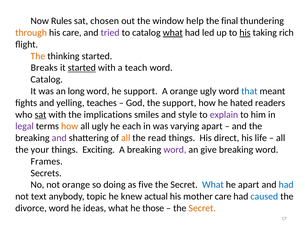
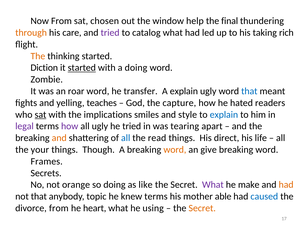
Now Rules: Rules -> From (61, 21)
what underline: present -> none (173, 33)
his underline: present -> none (245, 33)
Breaks: Breaks -> Diction (44, 68)
a teach: teach -> doing (136, 68)
Catalog: Catalog -> Zombie (47, 79)
long: long -> roar (76, 91)
he support: support -> transfer (141, 91)
A orange: orange -> explain (184, 91)
the support: support -> capture (179, 103)
explain colour: purple -> blue (224, 114)
how colour: orange -> purple (70, 126)
he each: each -> tried (132, 126)
varying: varying -> tearing (185, 126)
and colour: purple -> orange (59, 138)
all colour: orange -> blue (126, 138)
Exciting: Exciting -> Though (99, 149)
word colour: purple -> orange (175, 149)
five: five -> like (146, 185)
What colour: blue -> purple (213, 185)
he apart: apart -> make (249, 185)
had colour: blue -> orange (286, 185)
not text: text -> that (39, 196)
knew actual: actual -> terms (156, 196)
mother care: care -> able (223, 196)
divorce word: word -> from (59, 208)
ideas: ideas -> heart (95, 208)
those: those -> using (153, 208)
